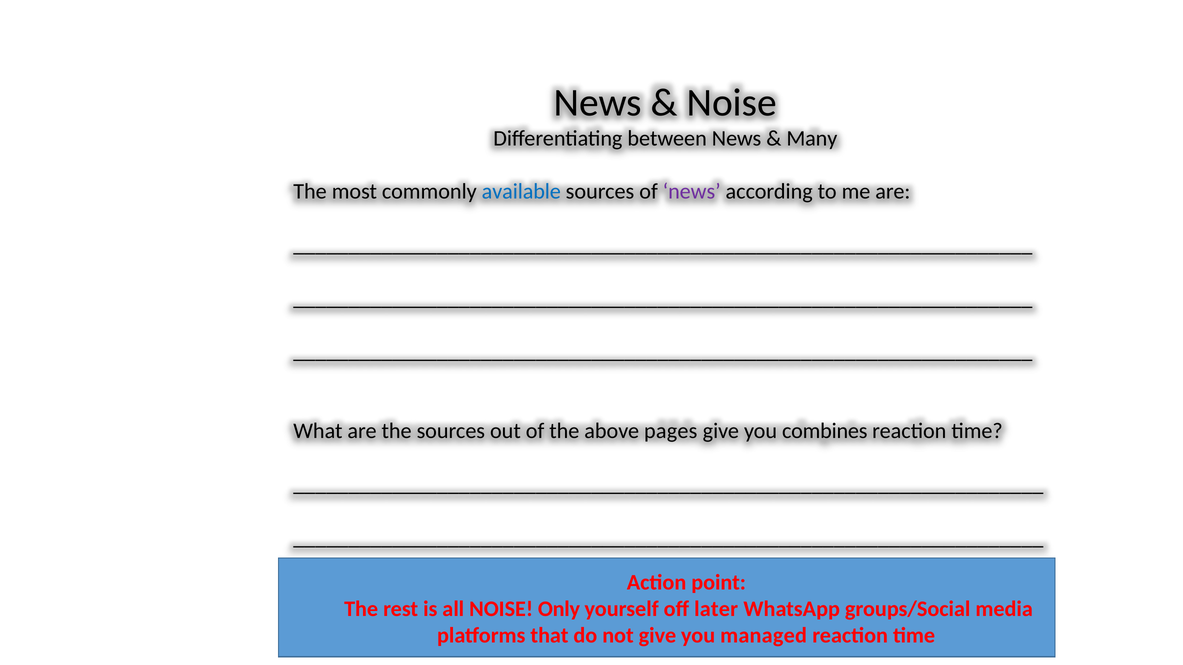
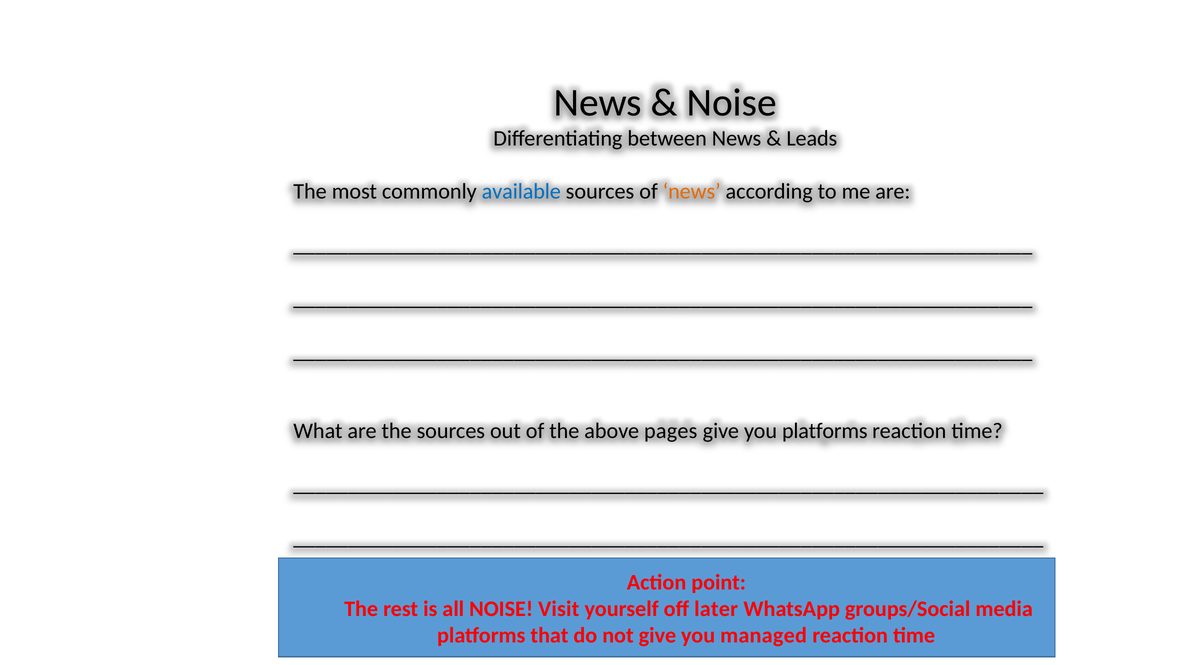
Many: Many -> Leads (812, 138)
news colour: purple -> orange (692, 192)
you combines: combines -> platforms (825, 431)
Only: Only -> Visit (559, 609)
